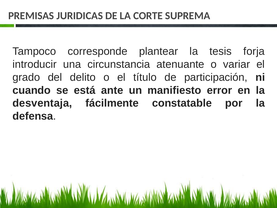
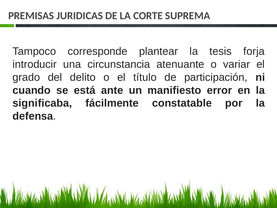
desventaja: desventaja -> significaba (42, 103)
